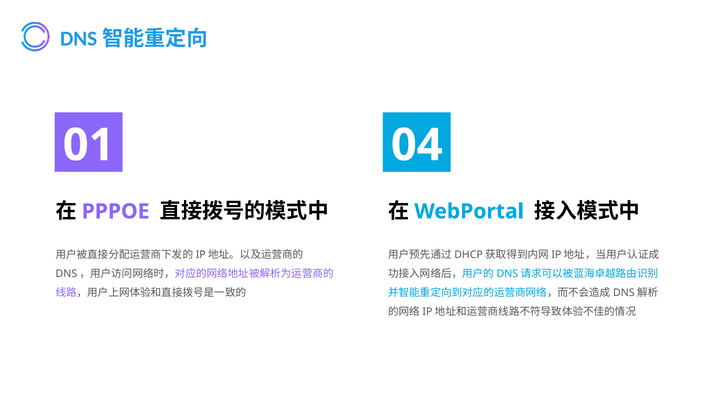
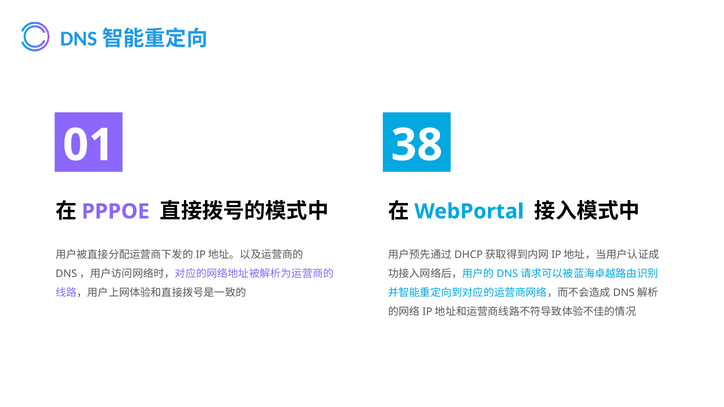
04: 04 -> 38 (417, 145)
